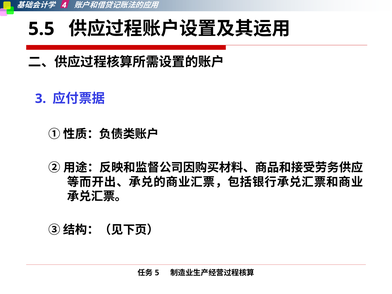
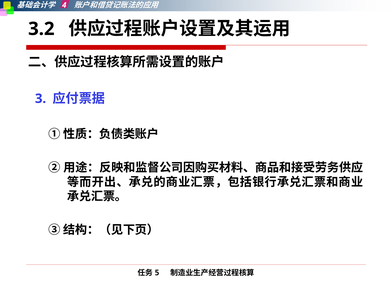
5.5: 5.5 -> 3.2 (41, 29)
